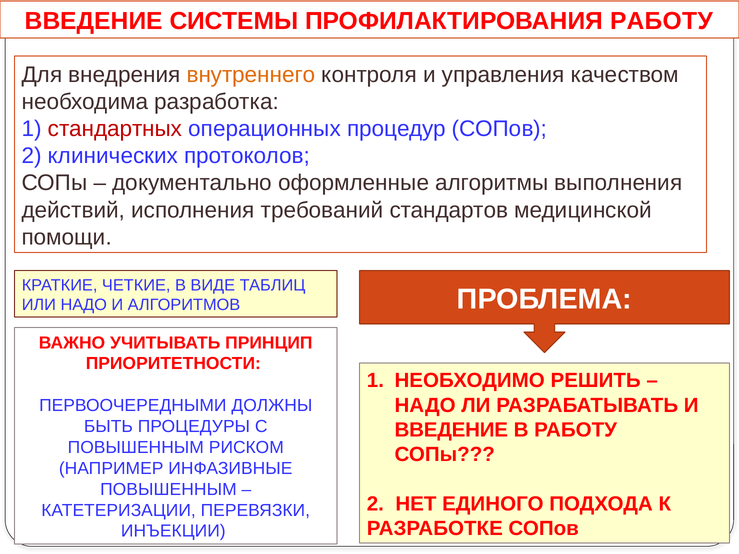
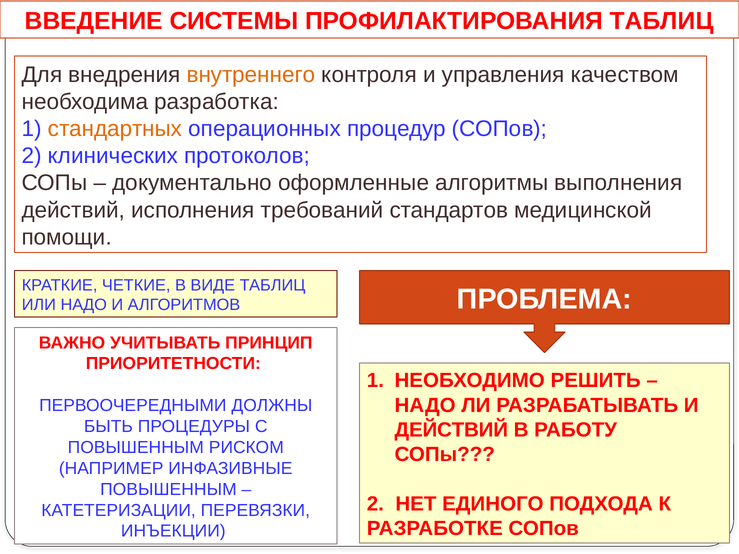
ПРОФИЛАКТИРОВАНИЯ РАБОТУ: РАБОТУ -> ТАБЛИЦ (662, 21)
стандартных colour: red -> orange (115, 129)
ВВЕДЕНИЕ: ВВЕДЕНИЕ -> ДЕЙСТВИЙ (451, 430)
